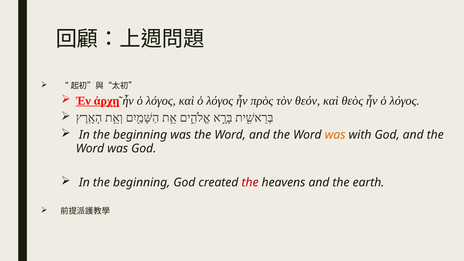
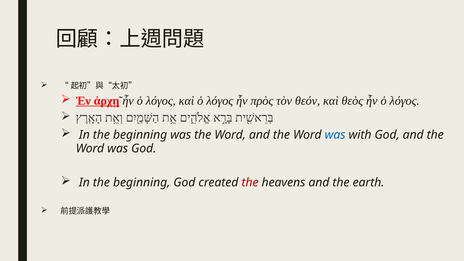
was colour: orange -> blue (335, 135)
